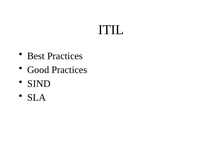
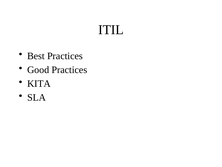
SIND: SIND -> KITA (39, 83)
